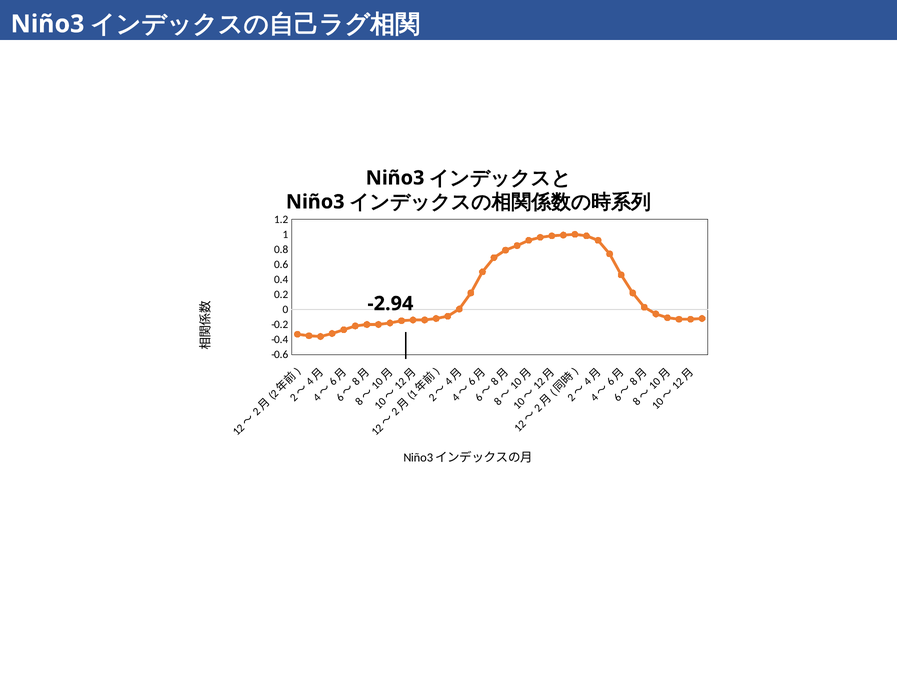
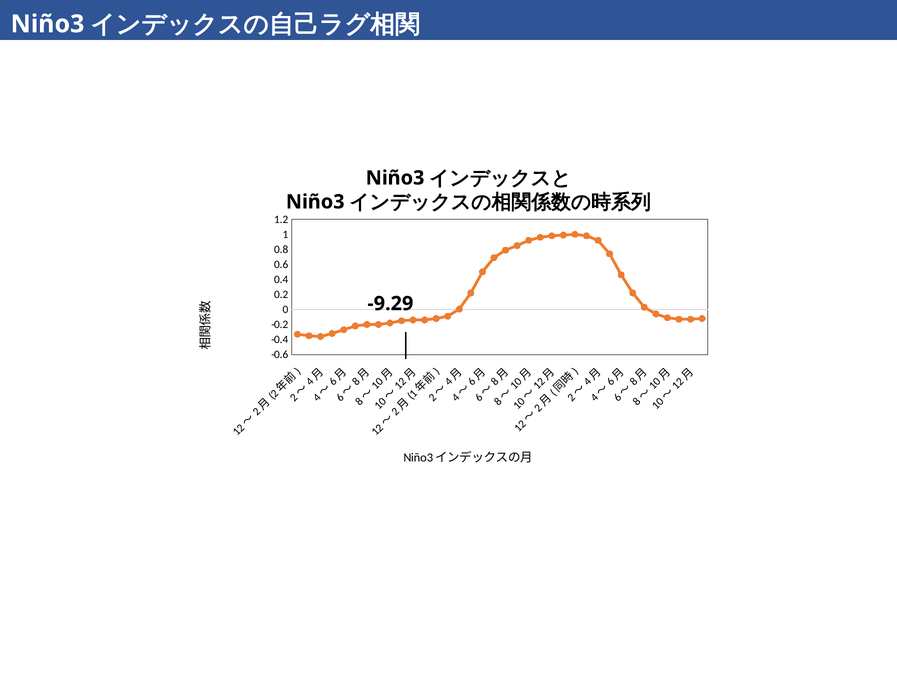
-2.94: -2.94 -> -9.29 (390, 303)
